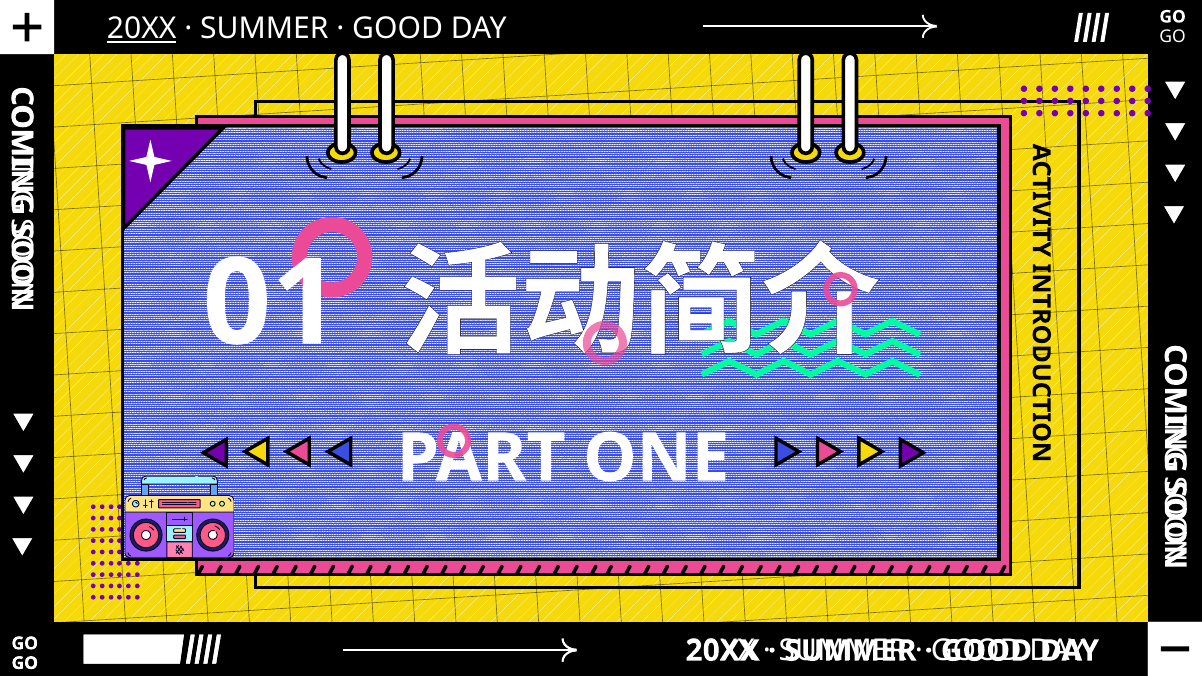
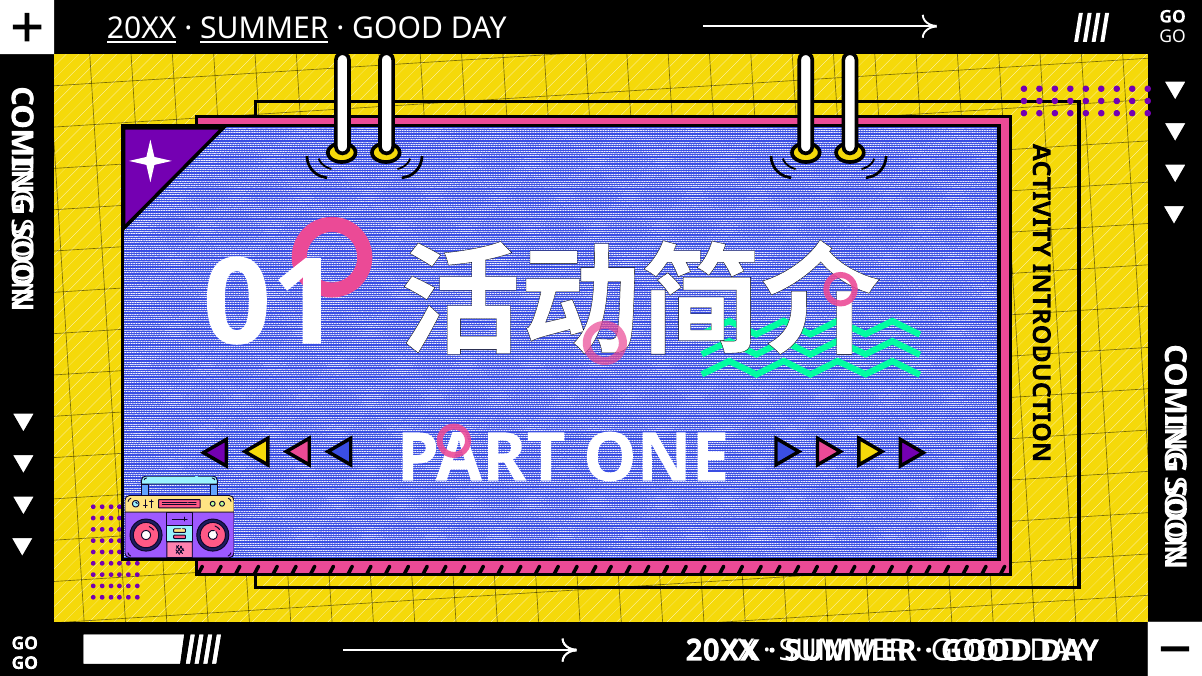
SUMMER underline: none -> present (264, 29)
